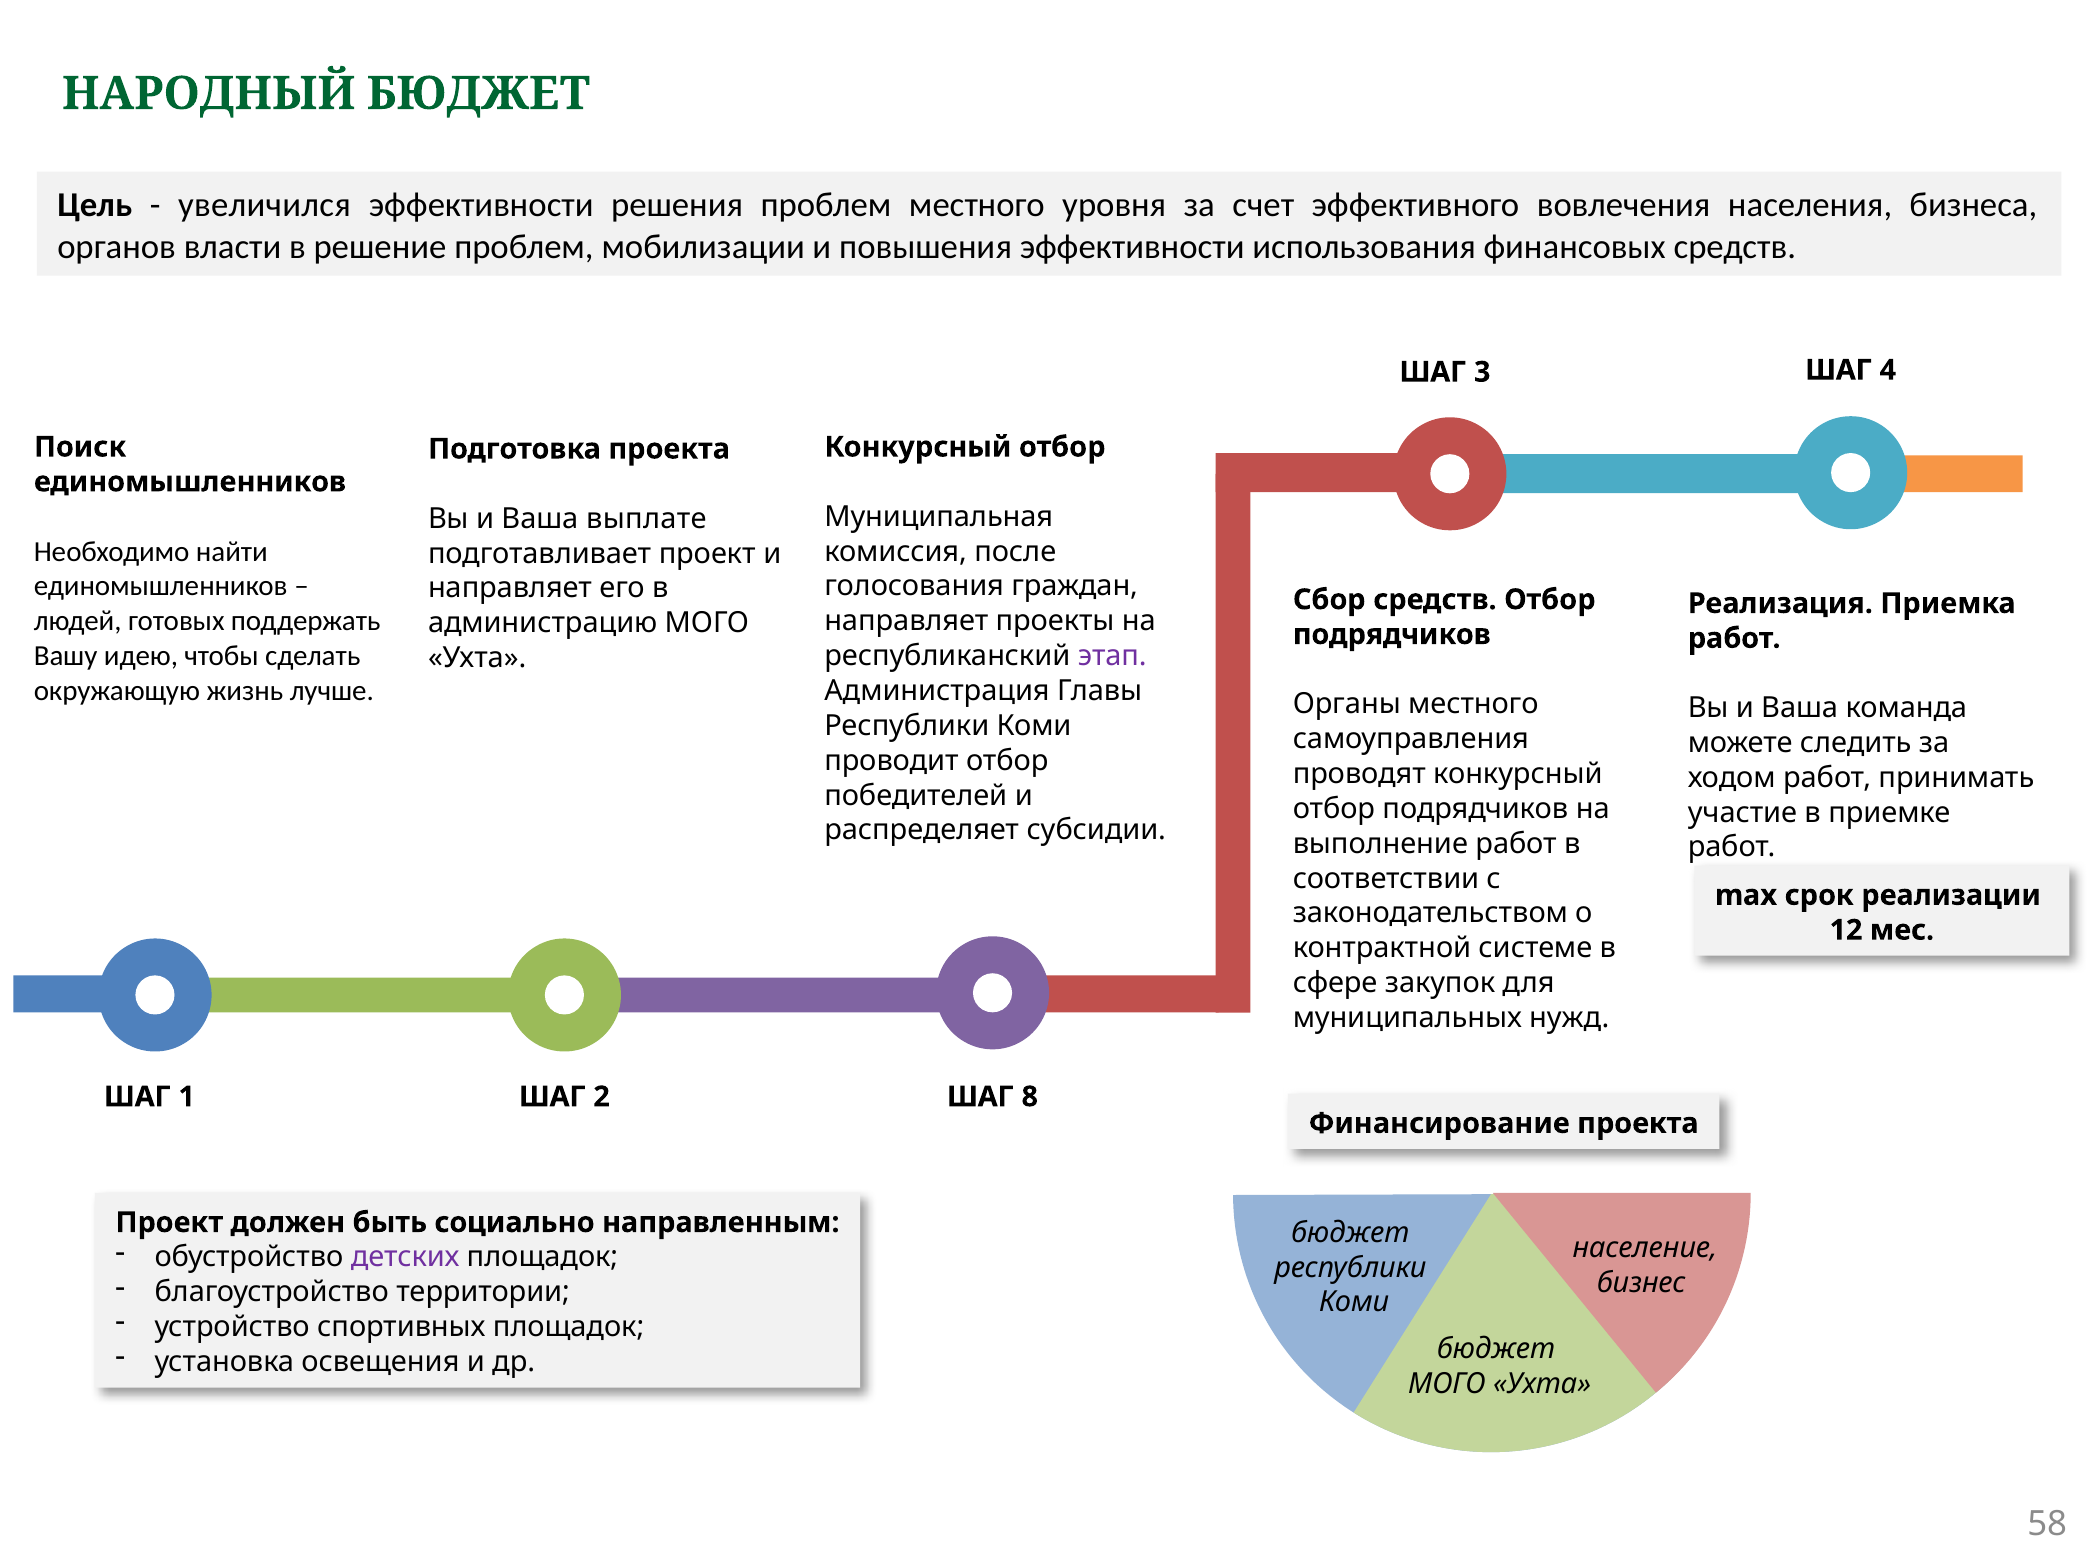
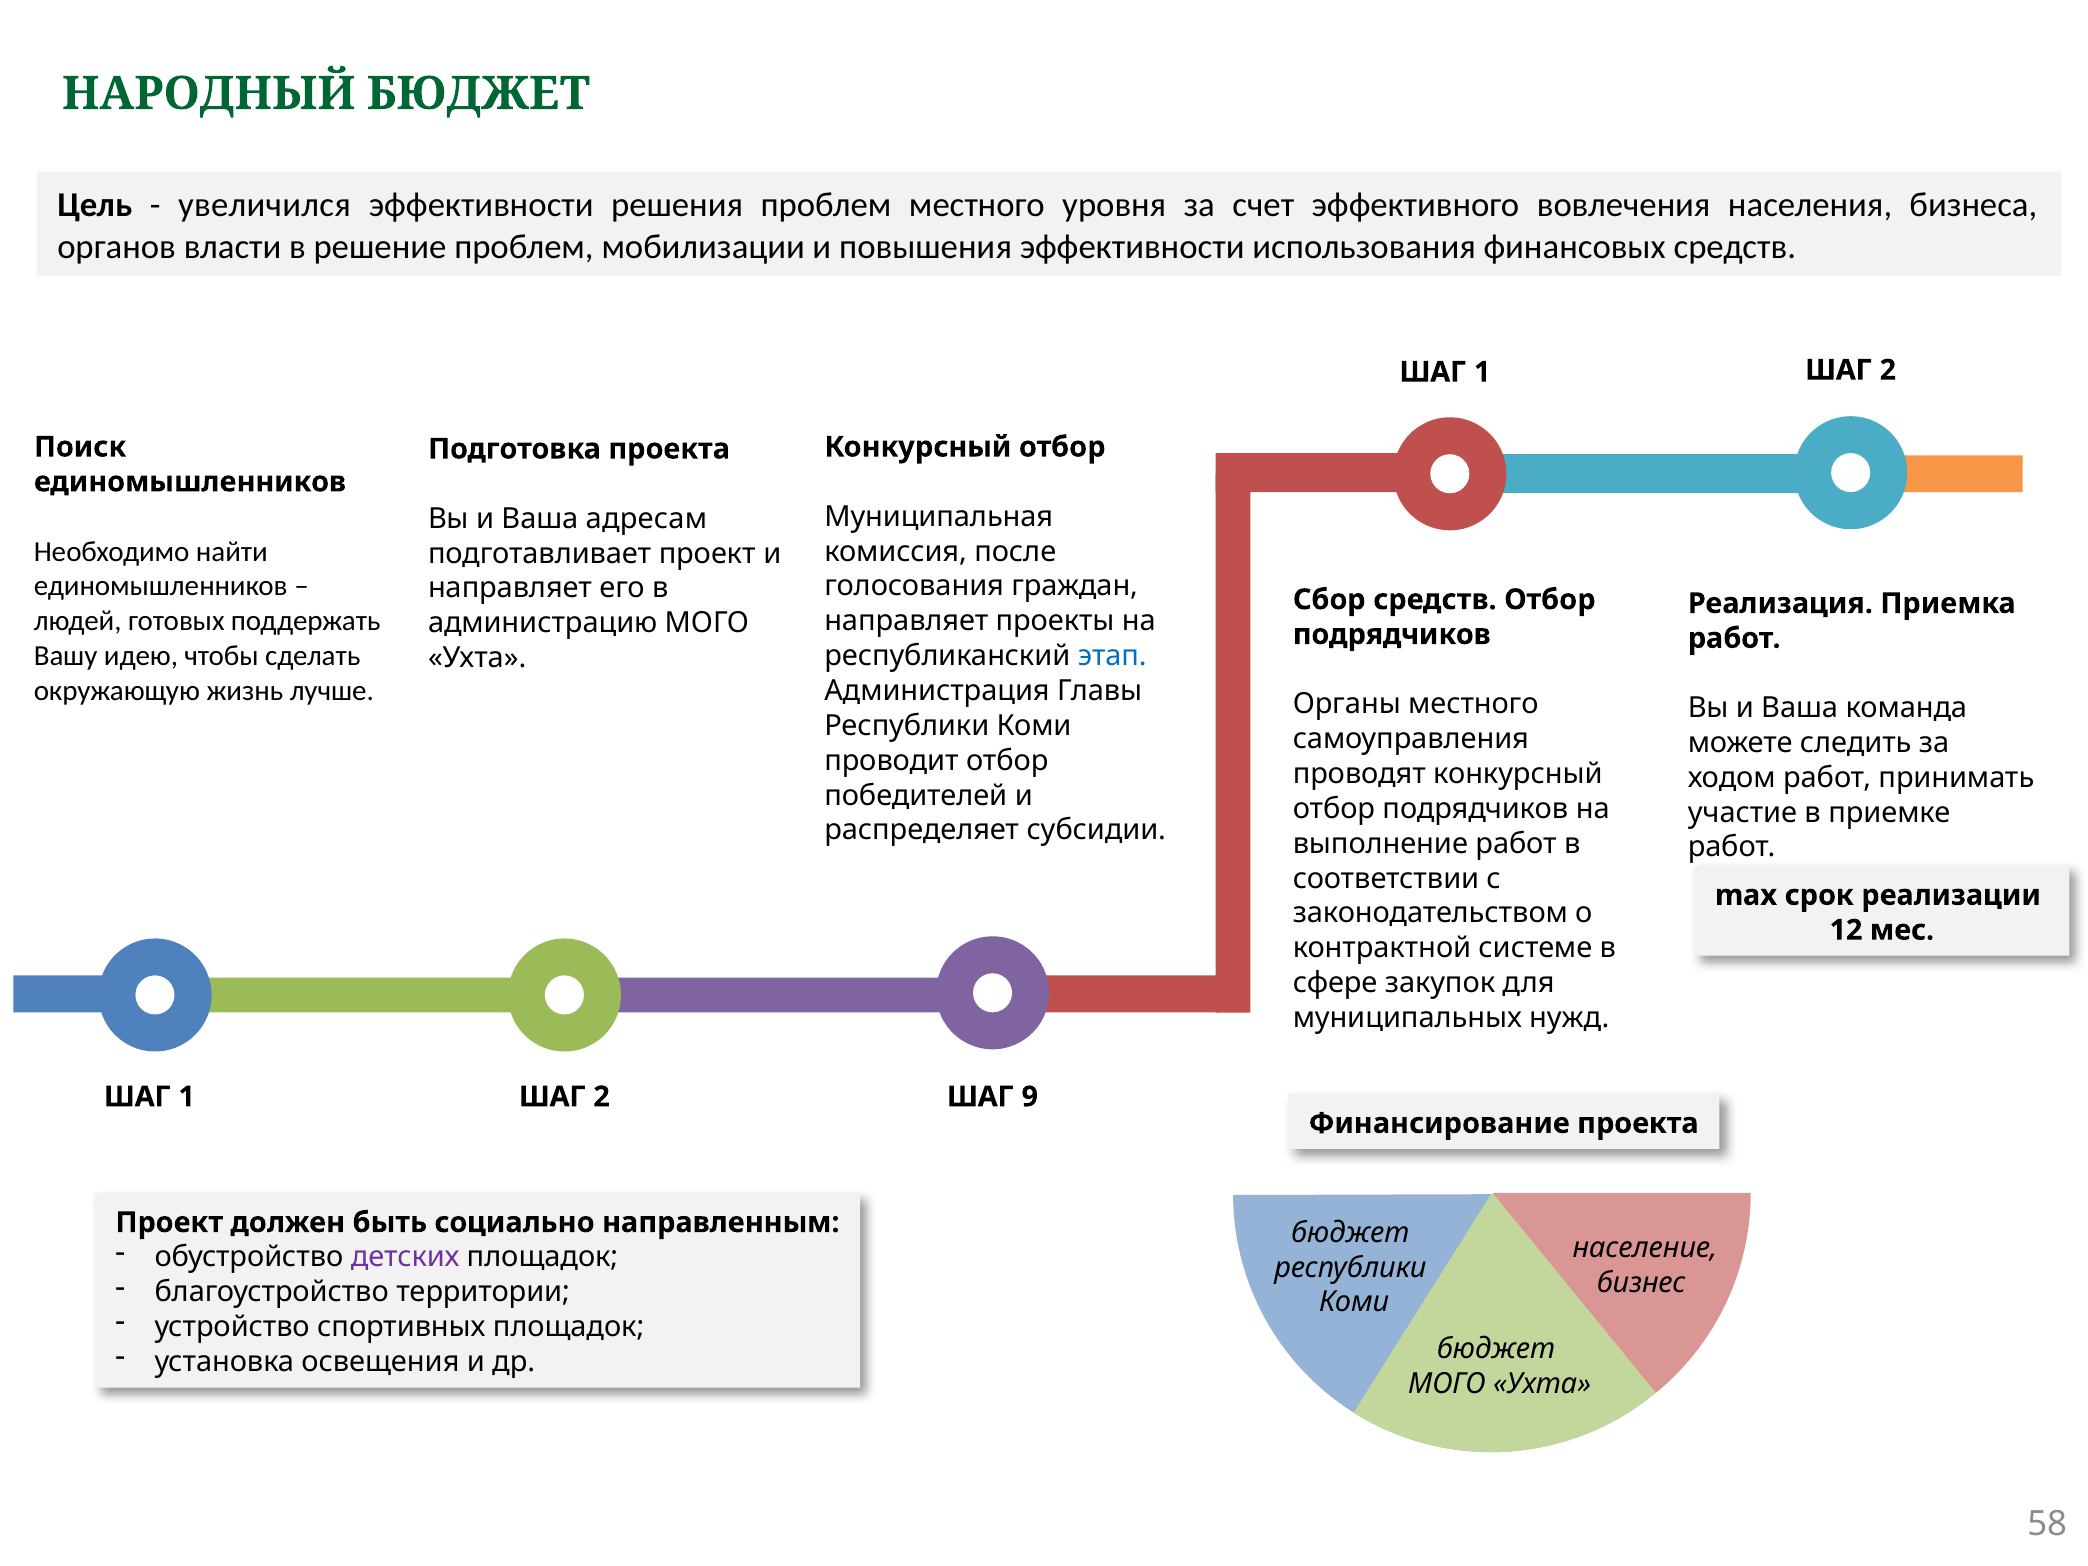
3: 3 -> 1 (1482, 372)
4: 4 -> 2 (1888, 370)
выплате: выплате -> адресам (646, 519)
этап colour: purple -> blue (1112, 656)
8: 8 -> 9 (1030, 1097)
